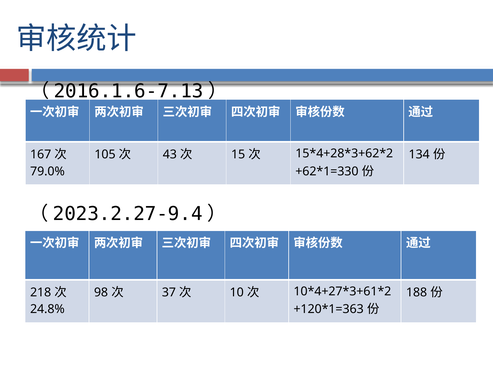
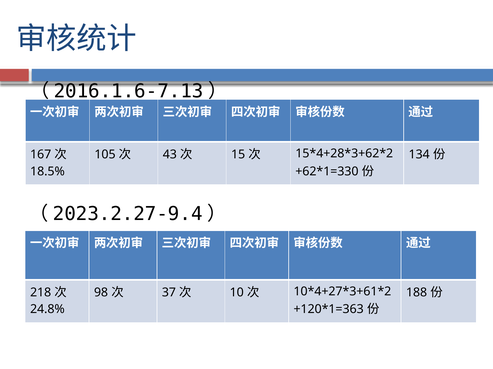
79.0%: 79.0% -> 18.5% (47, 172)
